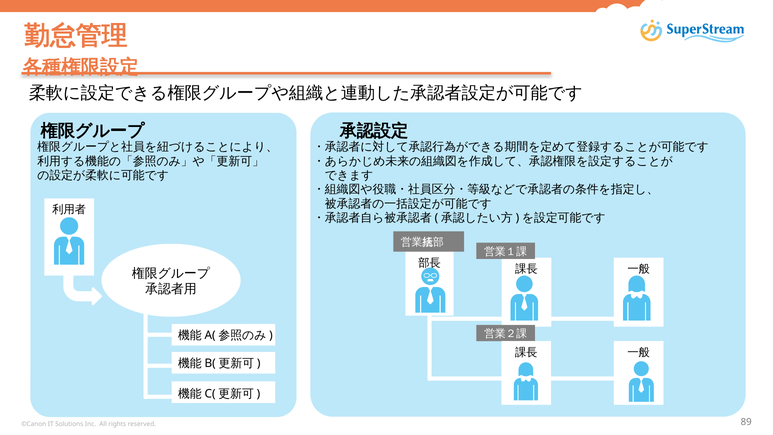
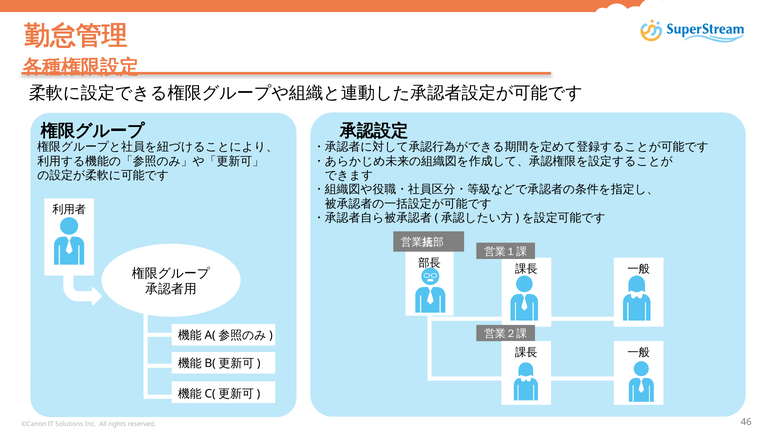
89: 89 -> 46 (746, 422)
